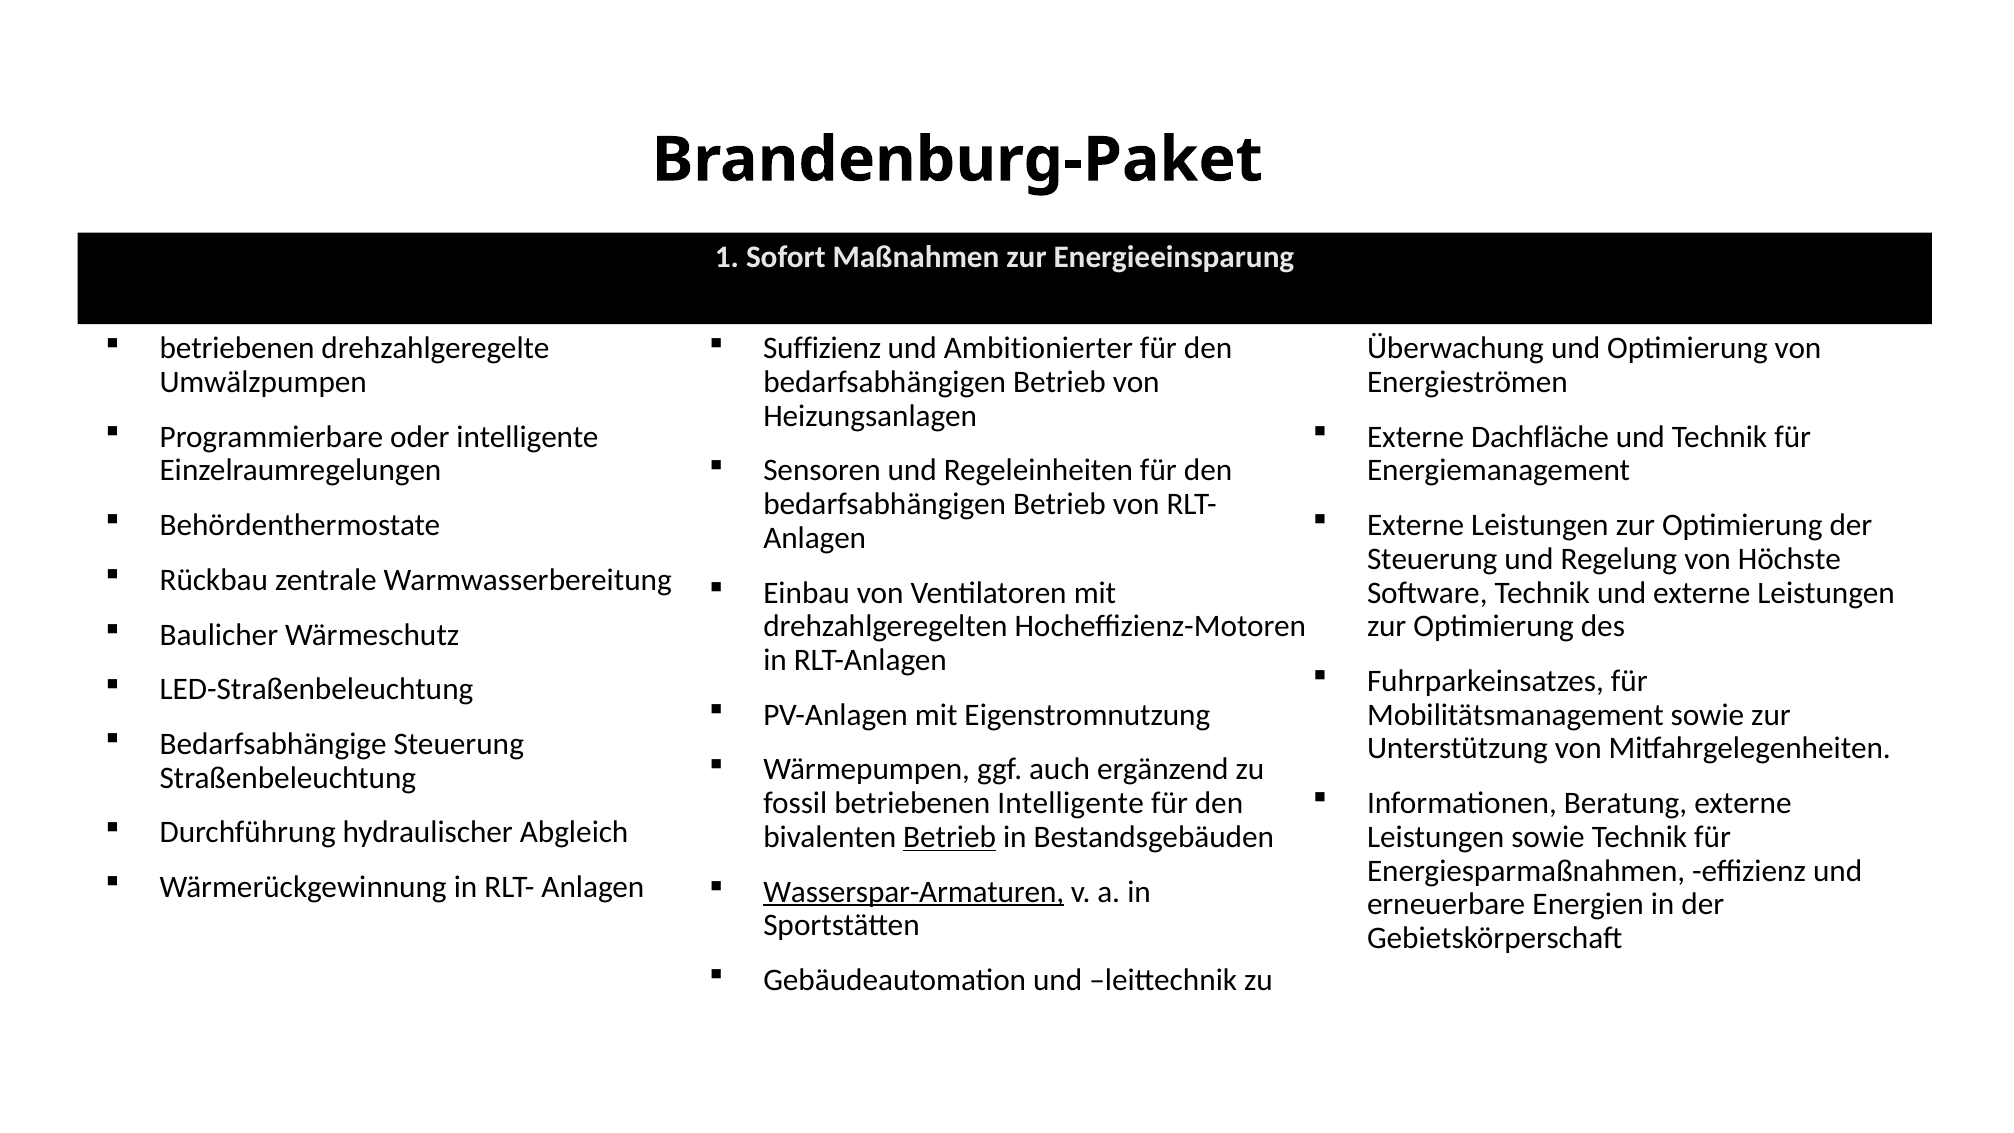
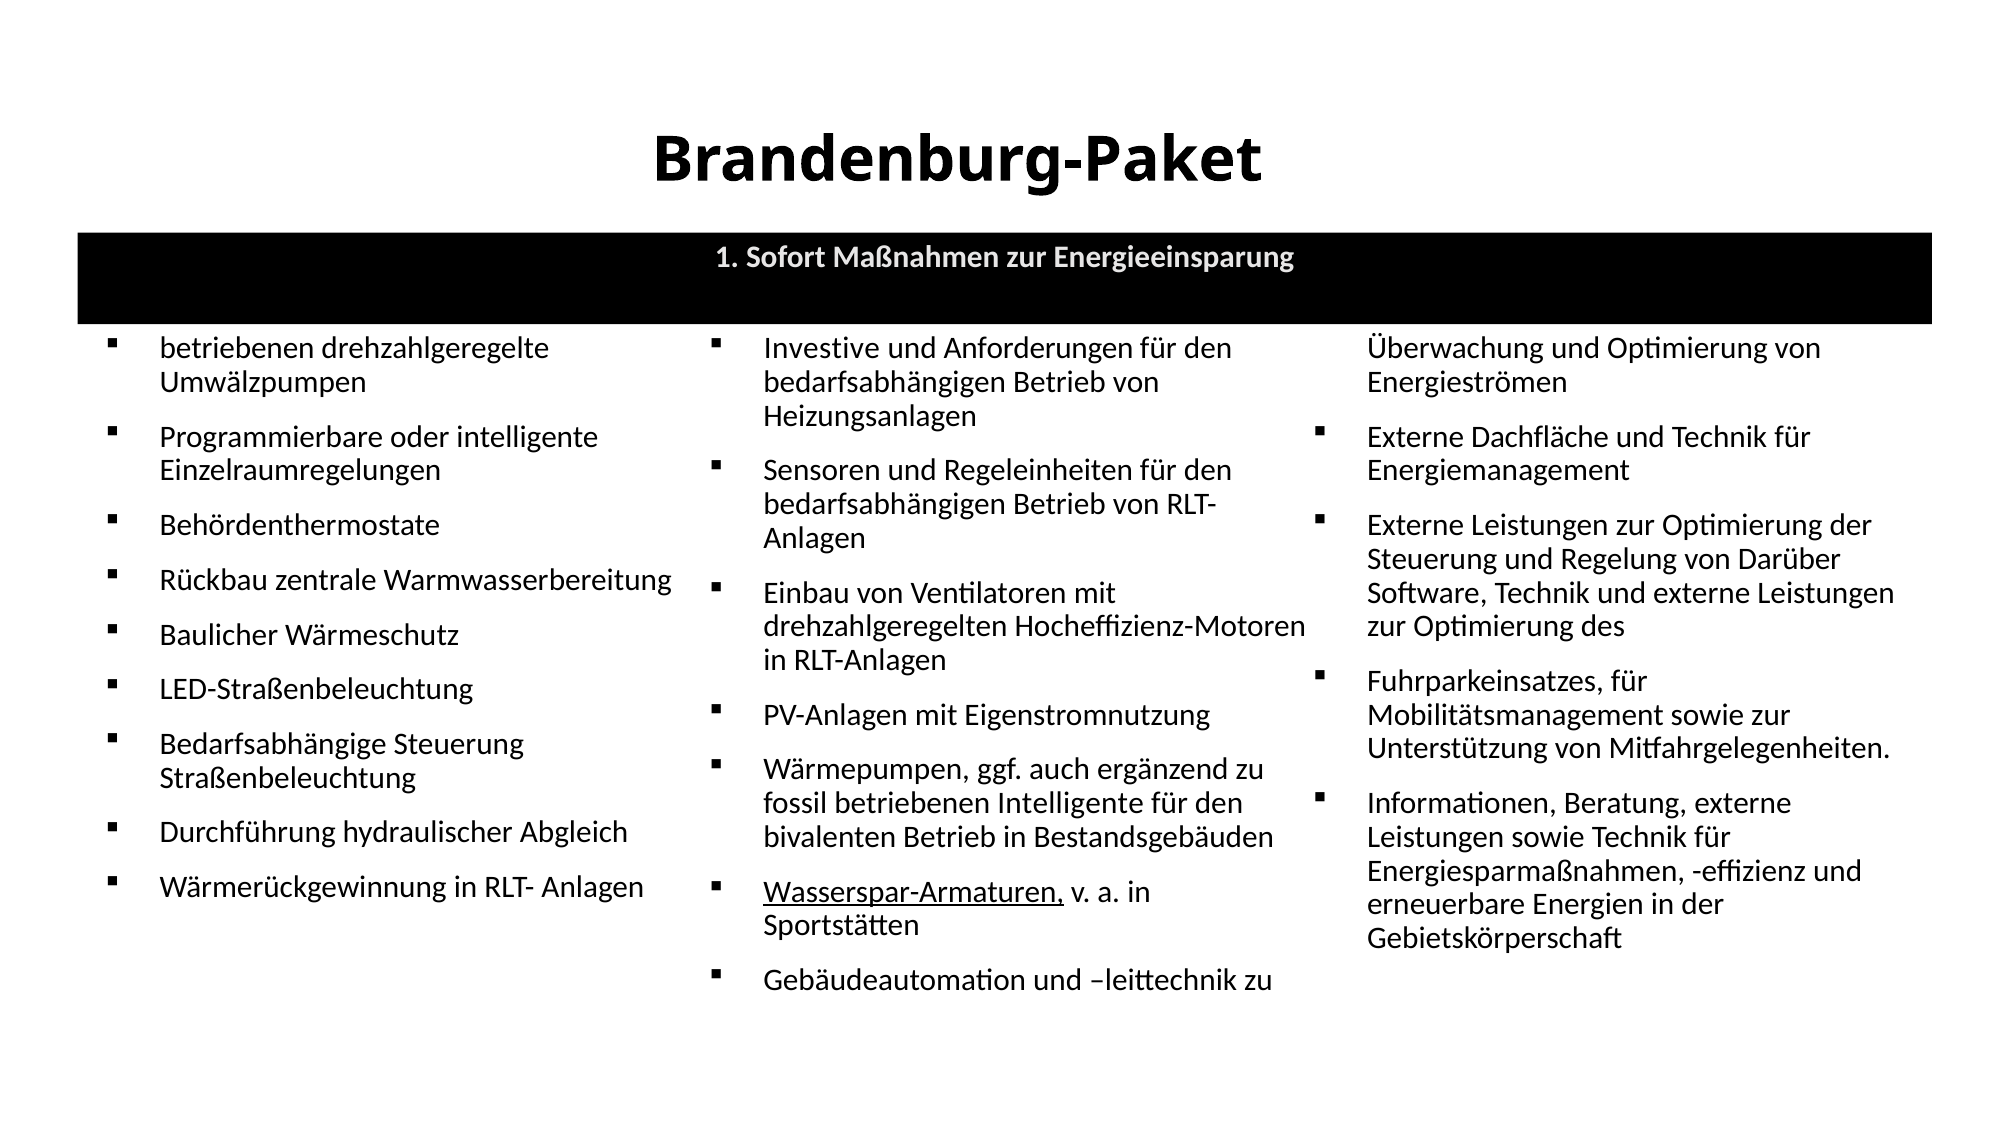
Suffizienz: Suffizienz -> Investive (822, 348)
Ambitionierter: Ambitionierter -> Anforderungen (1039, 348)
Höchste: Höchste -> Darüber (1789, 559)
Betrieb underline: present -> none (950, 837)
